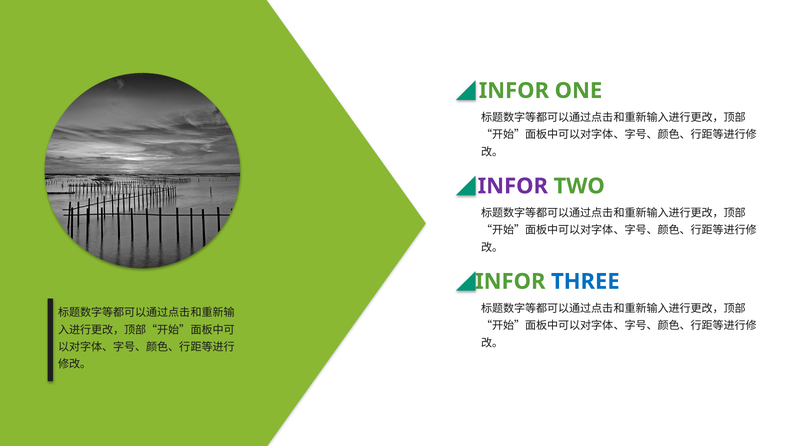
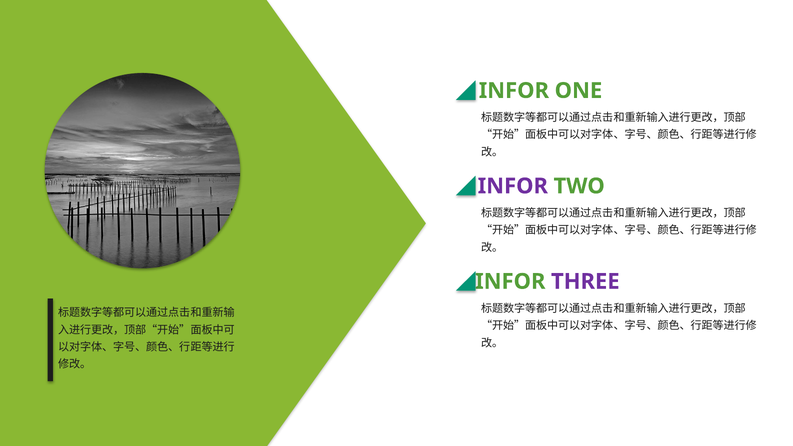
THREE colour: blue -> purple (585, 282)
